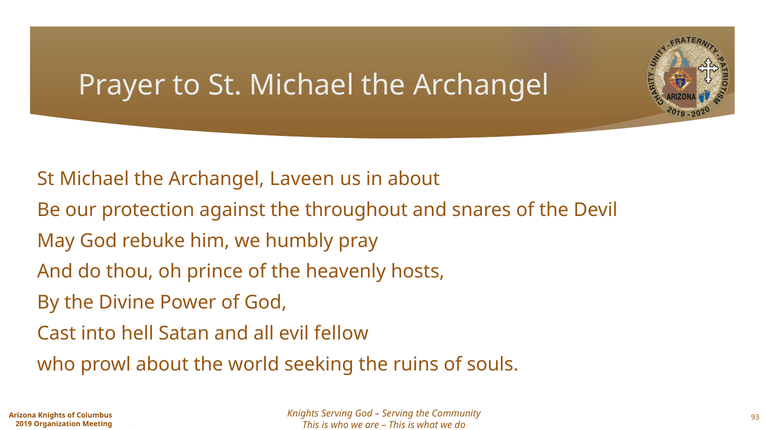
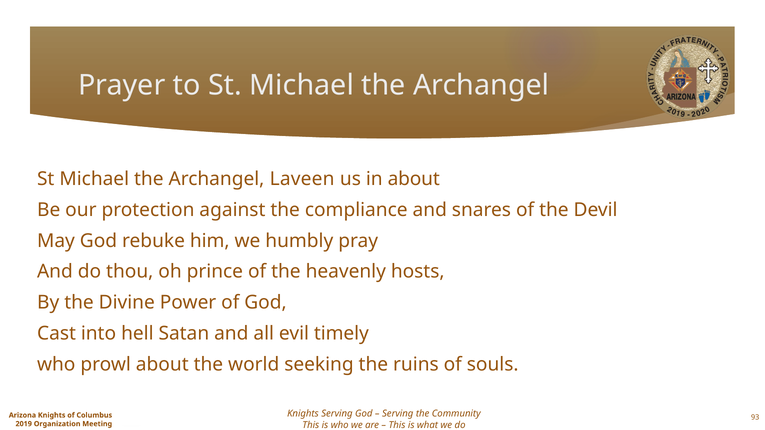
throughout: throughout -> compliance (356, 210)
fellow: fellow -> timely (341, 334)
